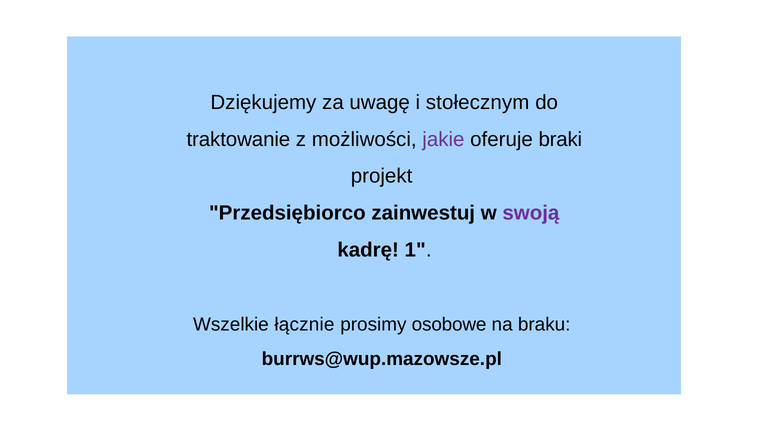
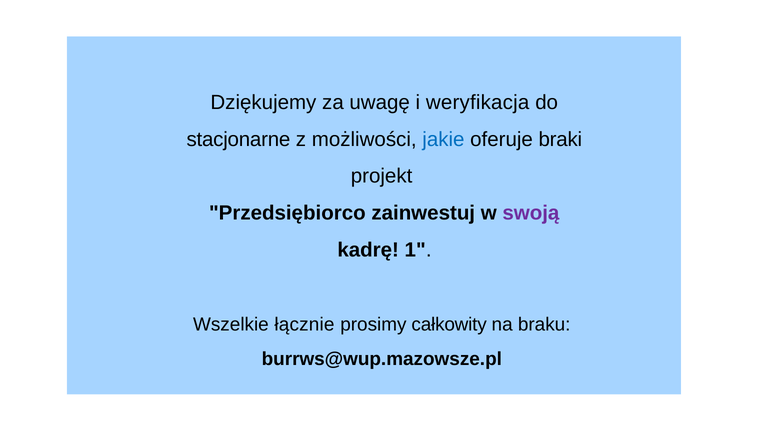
stołecznym: stołecznym -> weryfikacja (478, 102)
traktowanie: traktowanie -> stacjonarne (238, 139)
jakie colour: purple -> blue (443, 139)
osobowe: osobowe -> całkowity (449, 325)
